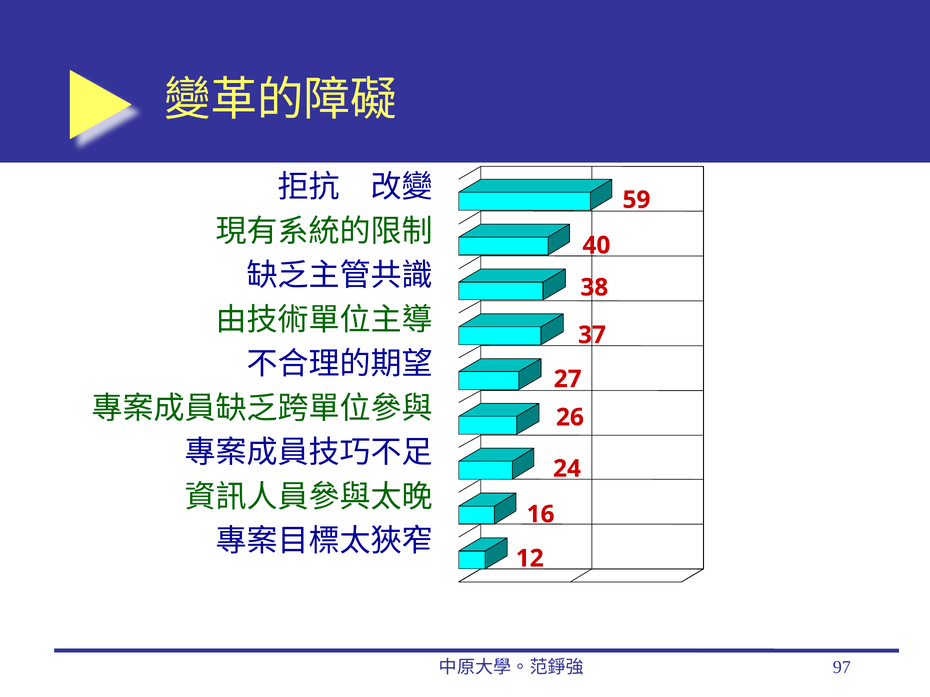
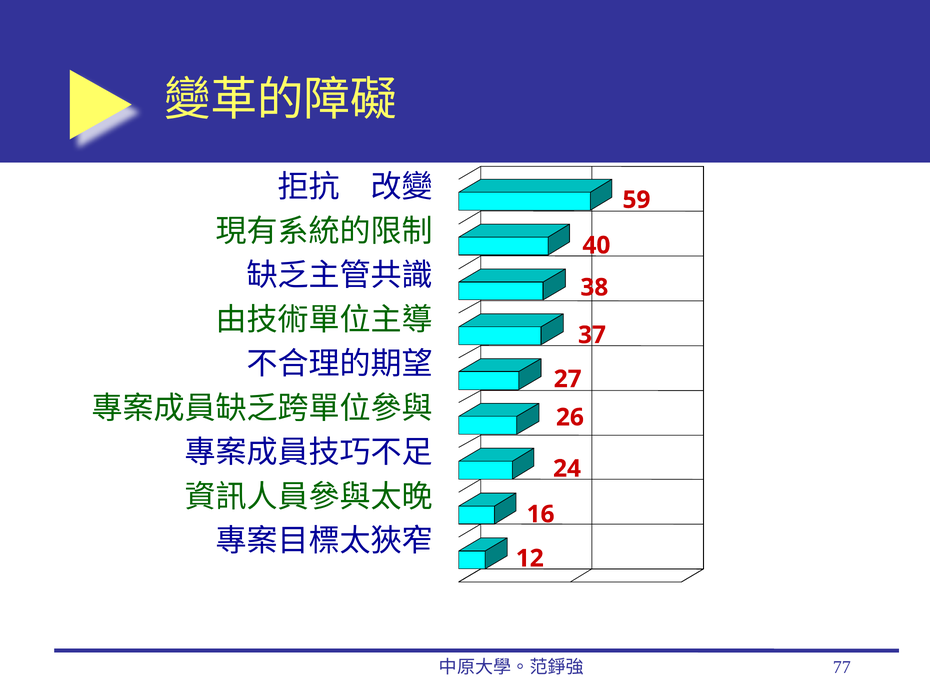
97: 97 -> 77 (842, 668)
